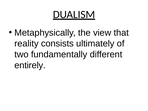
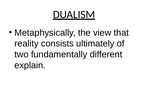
entirely: entirely -> explain (30, 65)
